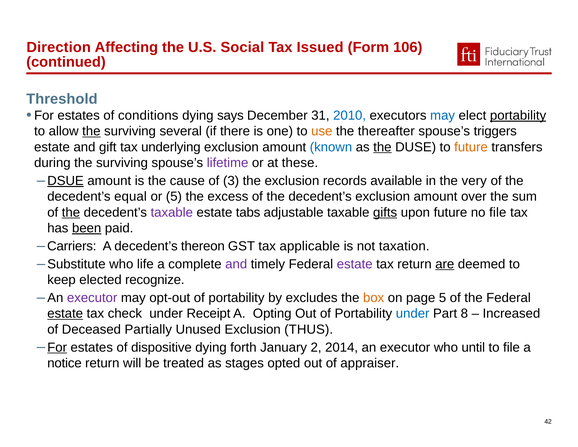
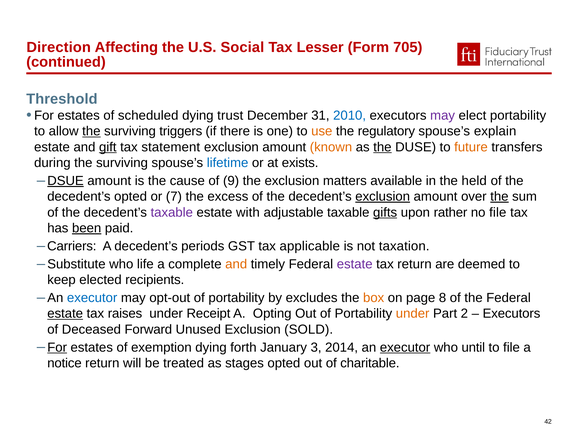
Issued: Issued -> Lesser (320, 47)
106: 106 -> 705 (408, 47)
conditions: conditions -> scheduled (148, 115)
says: says -> trust (230, 115)
may colour: blue -> purple (443, 115)
portability underline: present -> none (518, 115)
several: several -> triggers (181, 131)
thereafter: thereafter -> regulatory (386, 131)
triggers: triggers -> explain (495, 131)
gift underline: none -> present (108, 147)
underlying: underlying -> statement (171, 147)
known colour: blue -> orange (331, 147)
lifetime colour: purple -> blue (228, 163)
these: these -> exists (300, 163)
3: 3 -> 9 (231, 181)
records: records -> matters (345, 181)
very: very -> held (474, 181)
decedent’s equal: equal -> opted (131, 196)
or 5: 5 -> 7 (174, 196)
exclusion underline: none -> present (383, 196)
the underline: none -> present (499, 196)
the underline: present -> none (71, 212)
tabs: tabs -> with (248, 212)
upon future: future -> rather (451, 212)
thereon: thereon -> periods (203, 246)
and colour: purple -> orange (236, 264)
are underline: present -> none (445, 264)
recognize: recognize -> recipients (155, 280)
executor colour: purple -> blue (92, 298)
page 5: 5 -> 8 (443, 298)
check: check -> raises (125, 313)
under colour: blue -> orange (413, 313)
8: 8 -> 2 (464, 313)
Increased: Increased -> Executors (511, 313)
Partially: Partially -> Forward (148, 329)
THUS: THUS -> SOLD (309, 329)
dispositive: dispositive -> exemption (161, 347)
2: 2 -> 3 (316, 347)
executor underline: none -> present (405, 347)
appraiser: appraiser -> charitable (370, 363)
